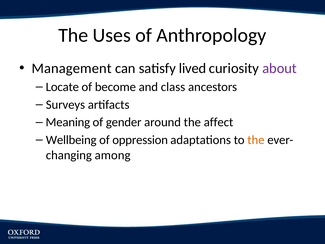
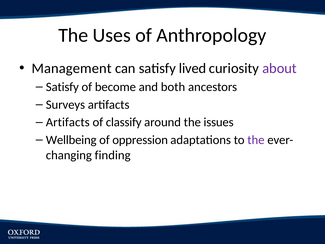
Locate: Locate -> Satisfy (62, 87)
class: class -> both (173, 87)
Meaning: Meaning -> Artifacts (68, 122)
gender: gender -> classify (124, 122)
affect: affect -> issues (219, 122)
the colour: orange -> purple (256, 140)
among: among -> finding (113, 155)
